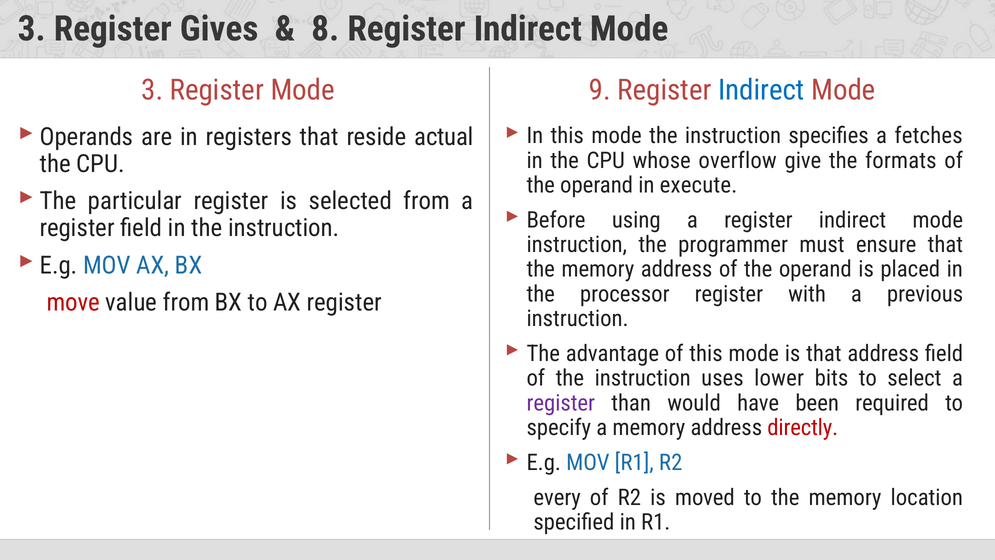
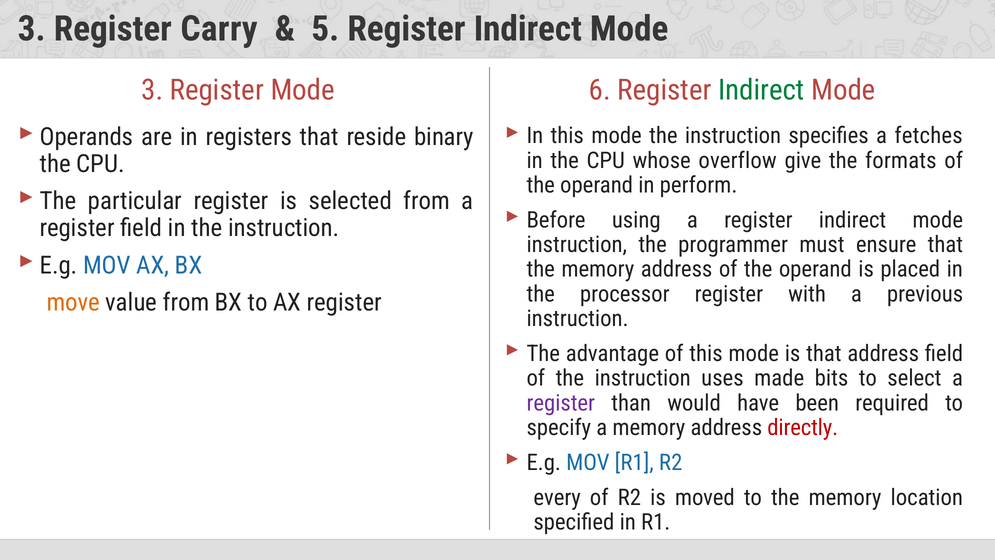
Gives: Gives -> Carry (219, 29)
8: 8 -> 5 (325, 29)
9: 9 -> 6 (600, 90)
Indirect colour: blue -> green (761, 90)
actual: actual -> binary (444, 137)
execute: execute -> perform (699, 185)
move colour: red -> orange (73, 302)
lower: lower -> made (779, 378)
